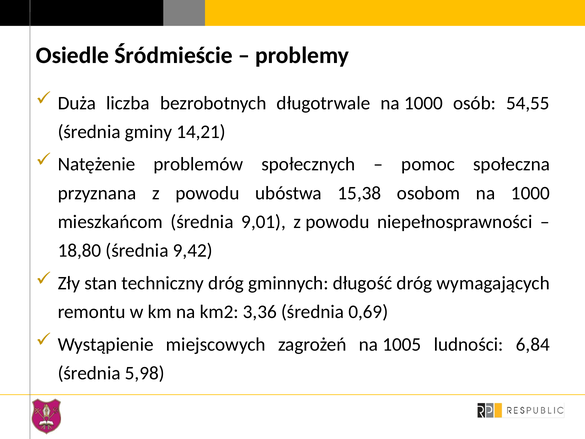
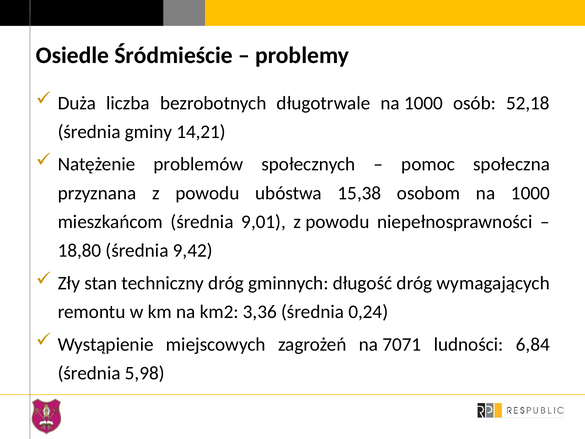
54,55: 54,55 -> 52,18 (528, 103)
0,69: 0,69 -> 0,24 (368, 312)
1005: 1005 -> 7071 (402, 344)
